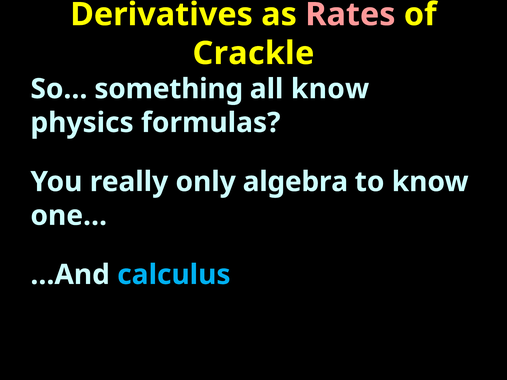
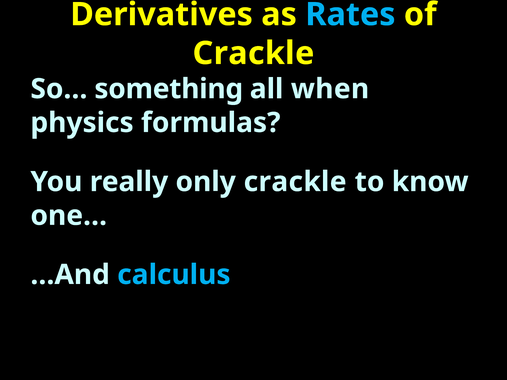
Rates colour: pink -> light blue (350, 14)
all know: know -> when (330, 89)
only algebra: algebra -> crackle (295, 182)
